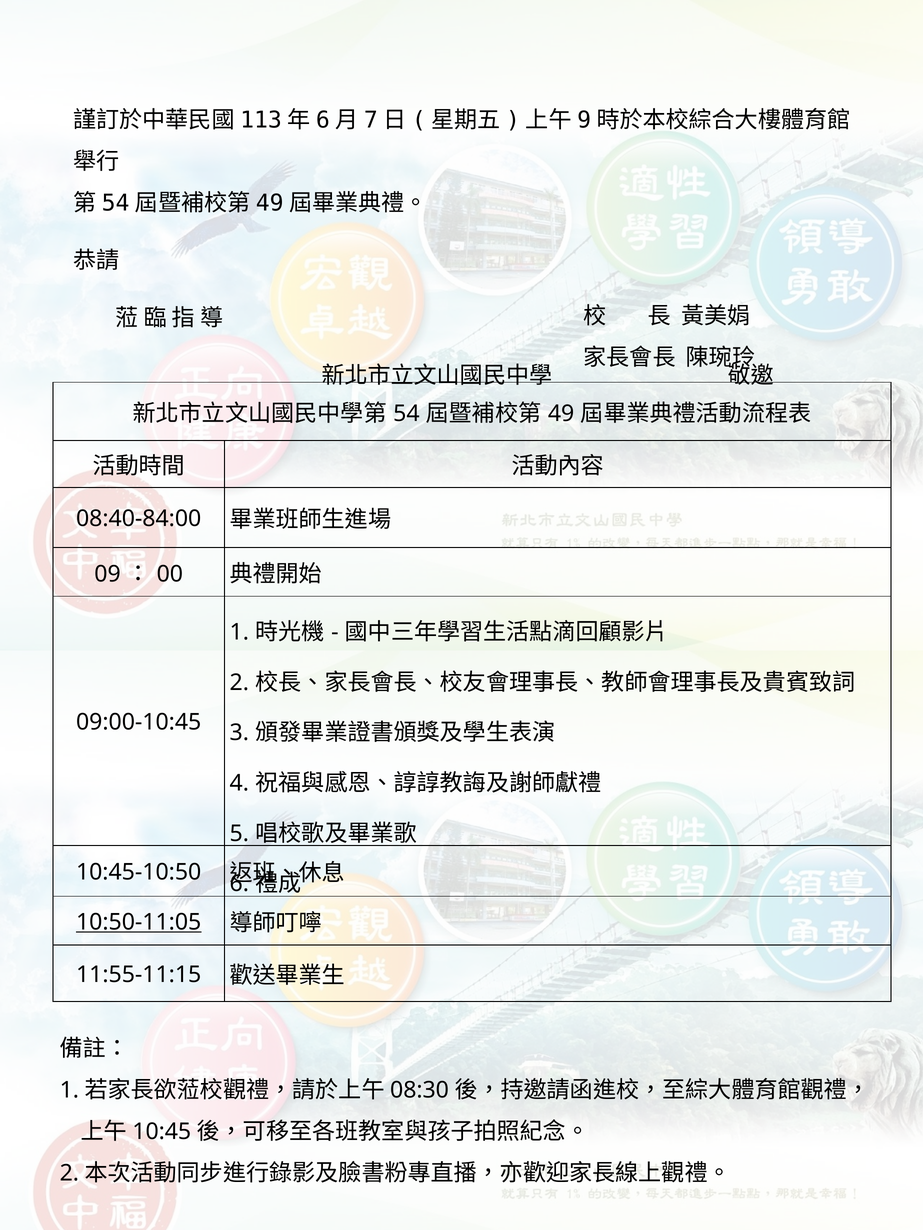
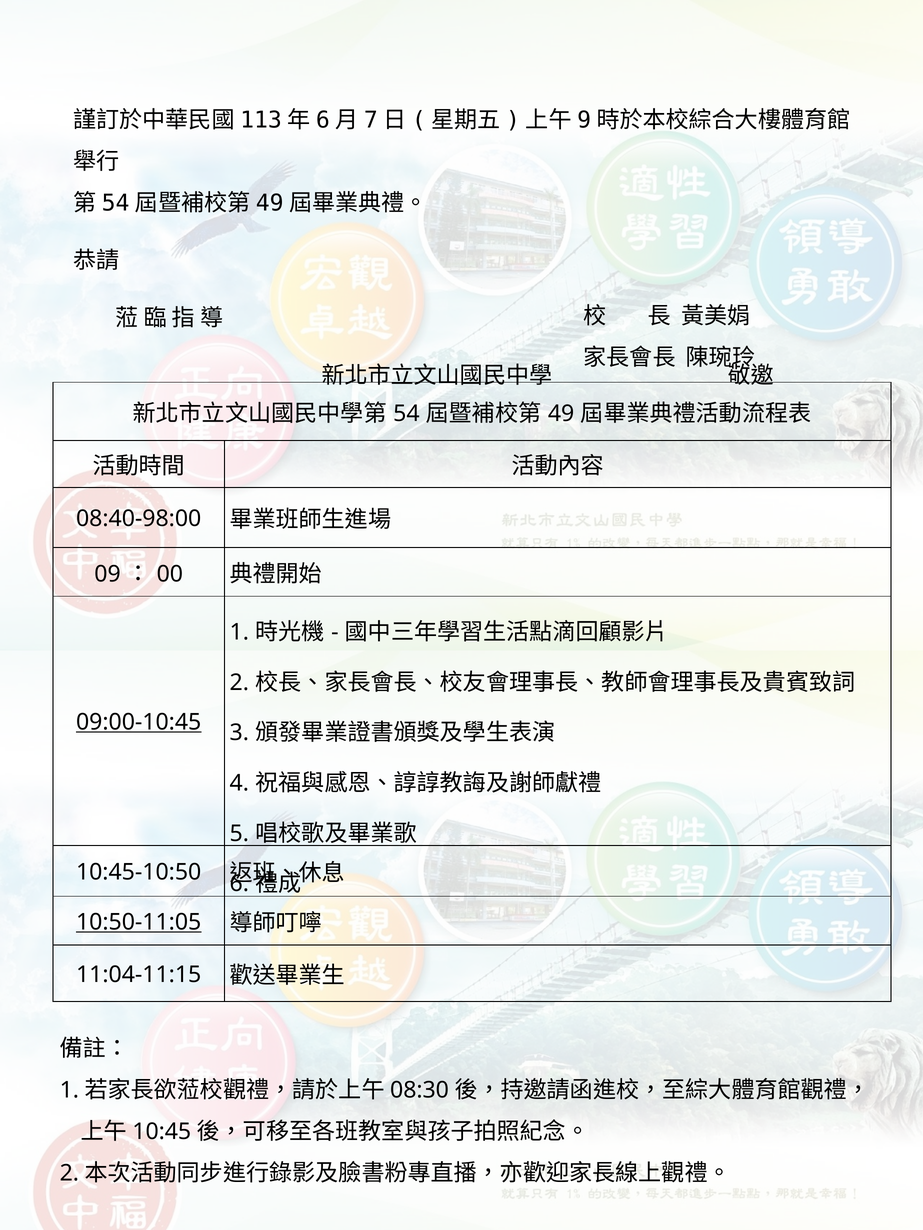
08:40-84:00: 08:40-84:00 -> 08:40-98:00 (139, 519)
09:00-10:45 underline: none -> present (139, 723)
11:55-11:15: 11:55-11:15 -> 11:04-11:15 (139, 975)
